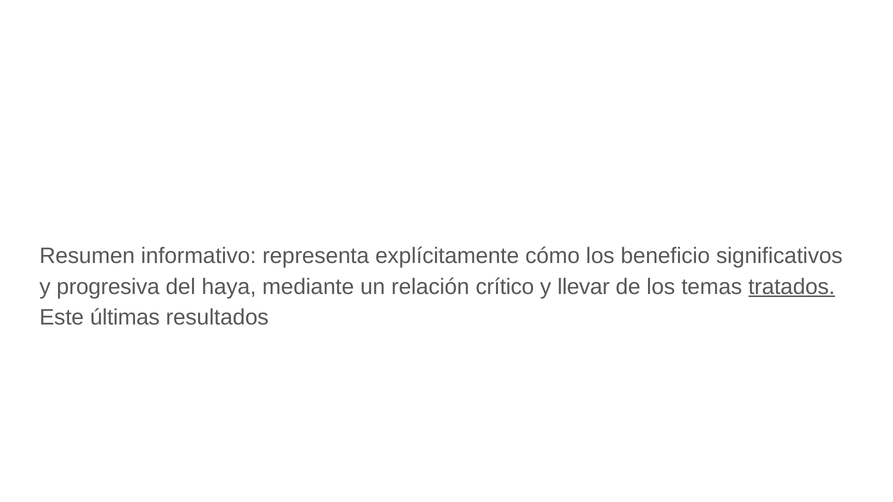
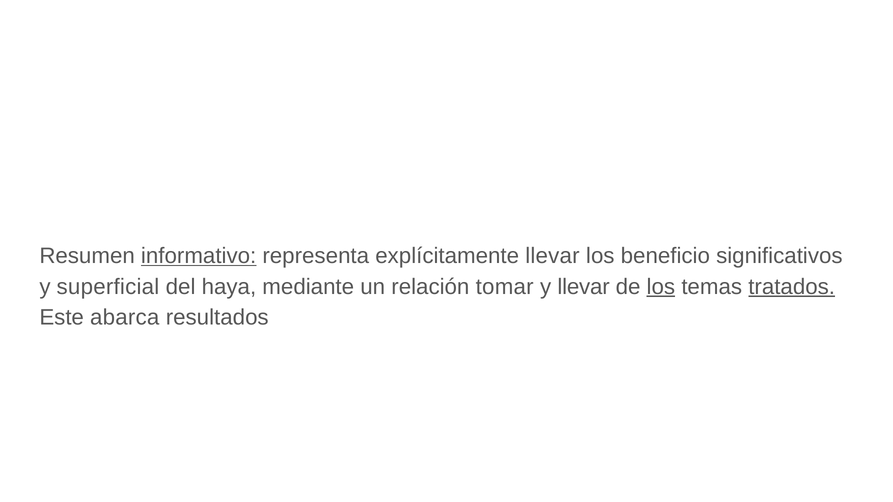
informativo underline: none -> present (199, 256)
explícitamente cómo: cómo -> llevar (552, 256)
progresiva: progresiva -> superficial (108, 287)
crítico: crítico -> tomar (505, 287)
los underline: none -> present (661, 287)
últimas: últimas -> abarca (125, 318)
